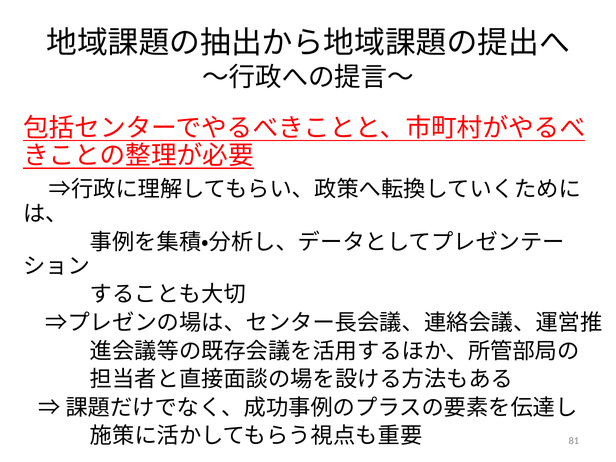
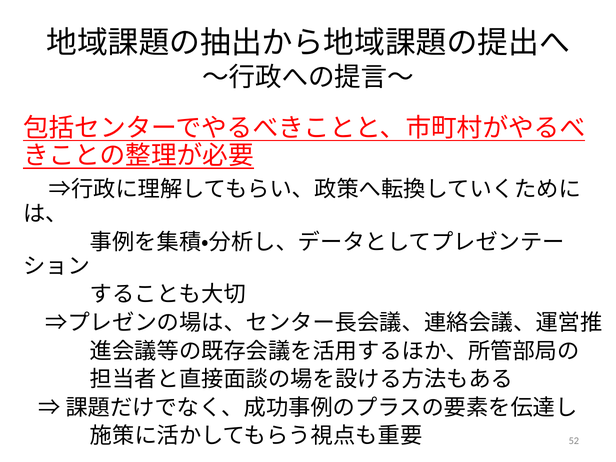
81: 81 -> 52 (574, 441)
